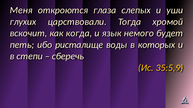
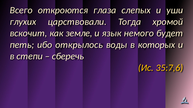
Меня: Меня -> Всего (21, 10)
когда: когда -> земле (79, 33)
ристалище: ристалище -> открылось (79, 45)
35:5,9: 35:5,9 -> 35:7,6 (169, 68)
